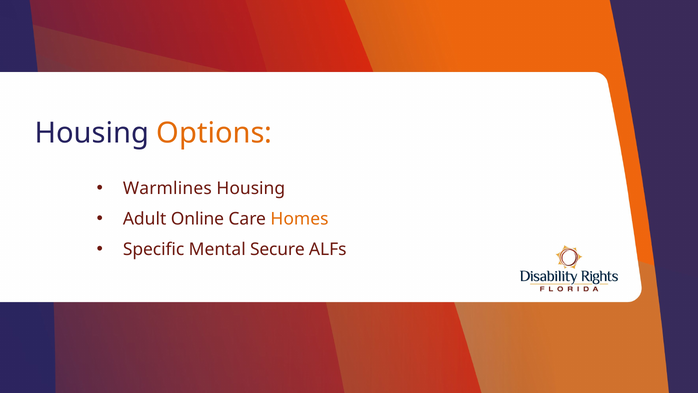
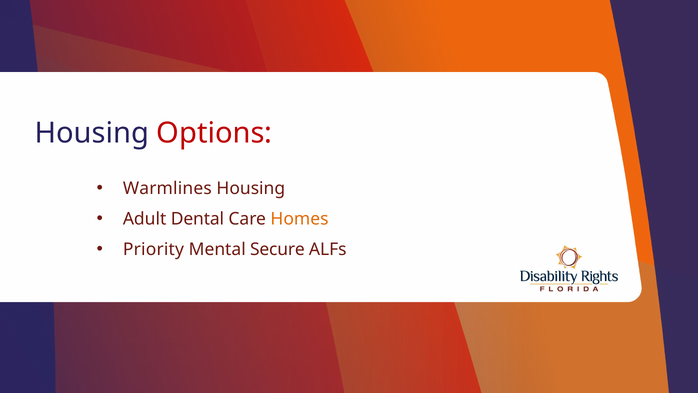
Options colour: orange -> red (214, 133)
Online: Online -> Dental (197, 219)
Specific: Specific -> Priority (153, 249)
